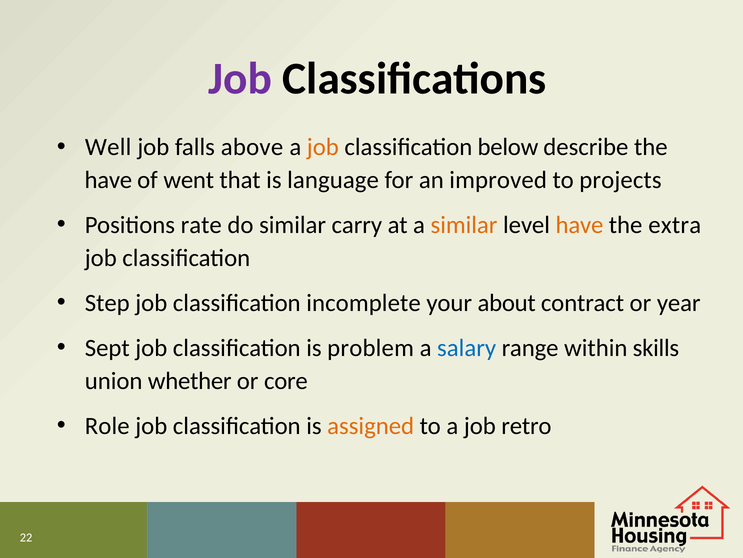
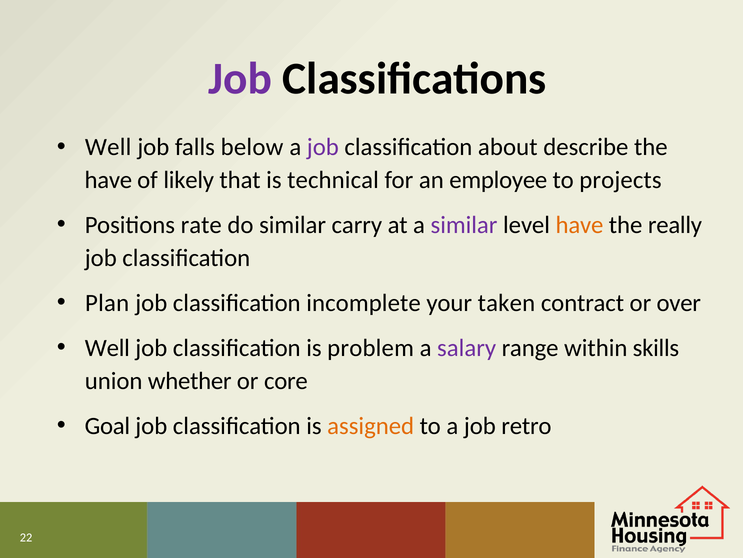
above: above -> below (252, 147)
job colour: orange -> purple (323, 147)
below: below -> about (508, 147)
went: went -> likely (189, 180)
language: language -> technical (333, 180)
improved: improved -> employee (498, 180)
similar colour: orange -> purple (464, 225)
extra: extra -> really (675, 225)
Step: Step -> Plan (107, 303)
about: about -> taken (506, 303)
year: year -> over (679, 303)
Sept: Sept -> Well (107, 348)
salary colour: blue -> purple (467, 348)
Role: Role -> Goal (107, 425)
